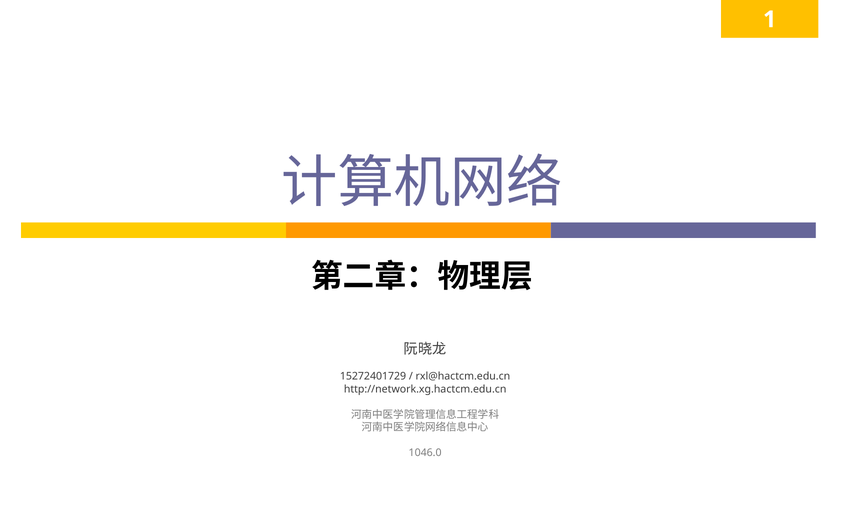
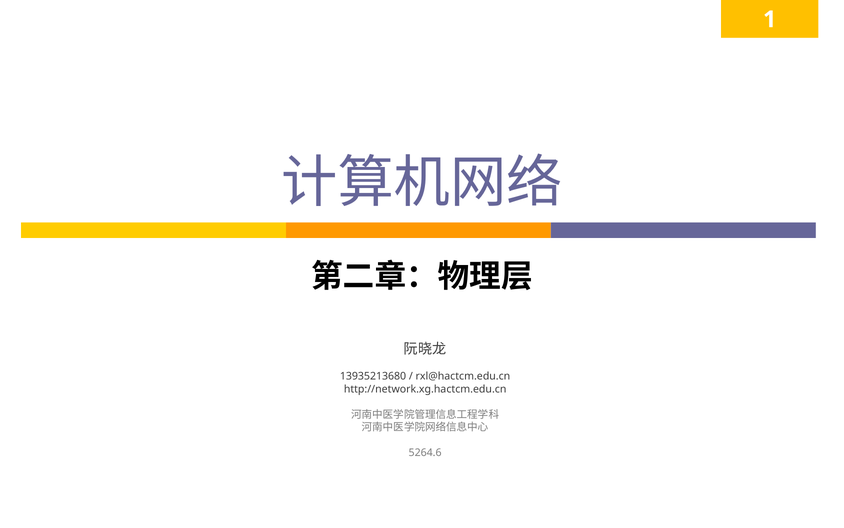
15272401729: 15272401729 -> 13935213680 (373, 376)
1046.0: 1046.0 -> 5264.6 (425, 452)
